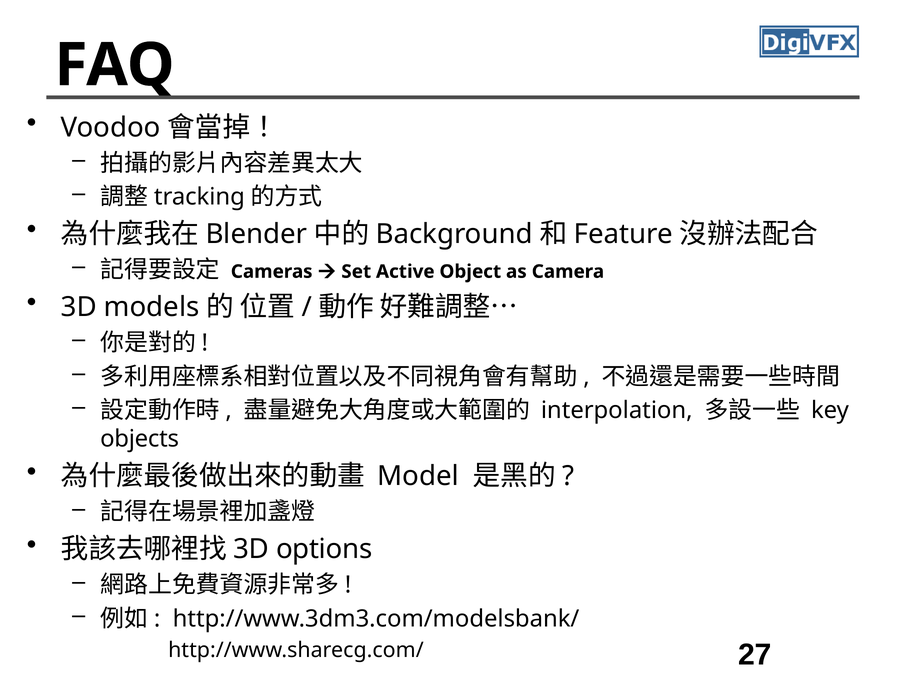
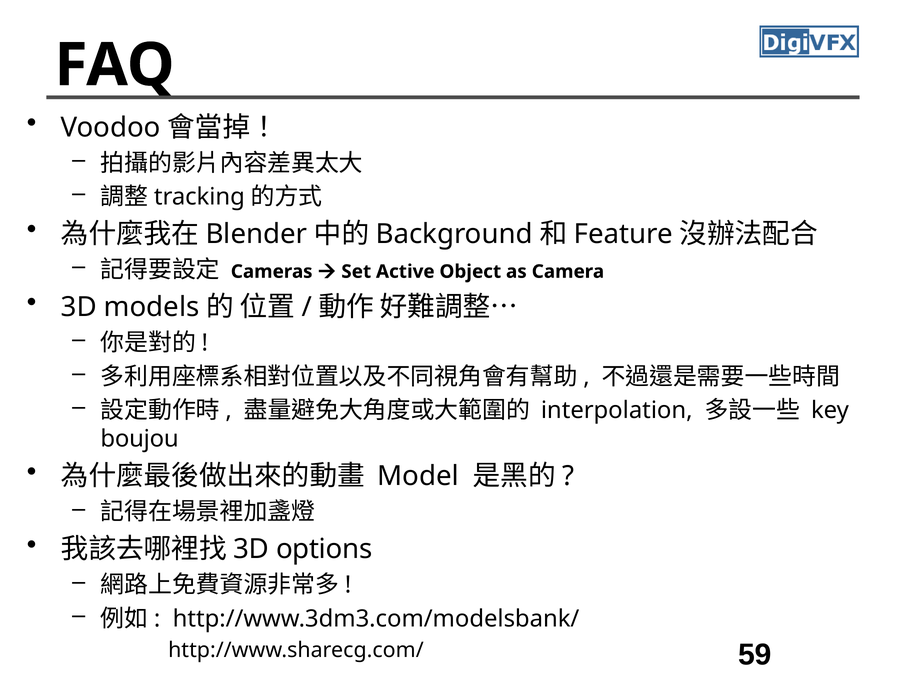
objects: objects -> boujou (140, 439)
27: 27 -> 59 (755, 655)
